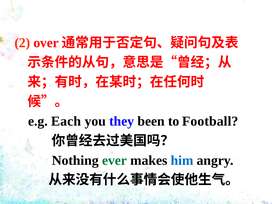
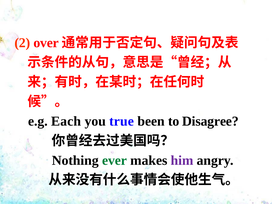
they: they -> true (122, 121)
Football: Football -> Disagree (210, 121)
him colour: blue -> purple (182, 160)
